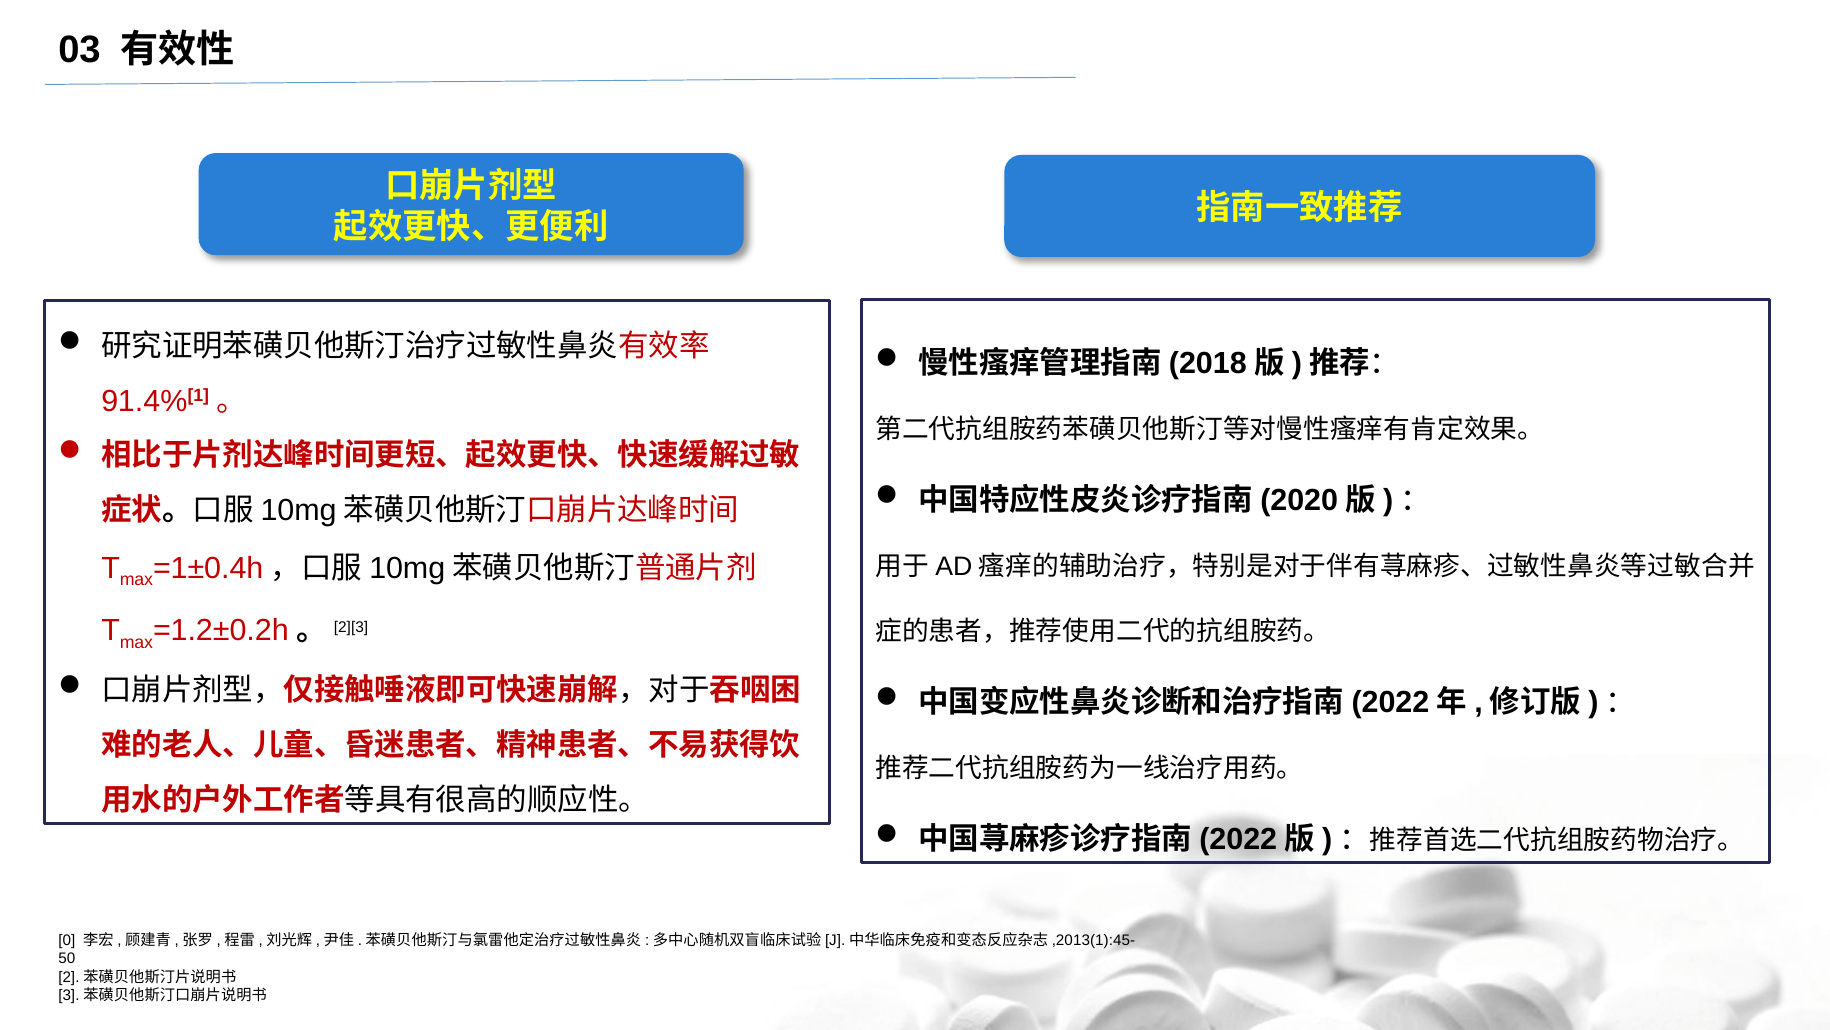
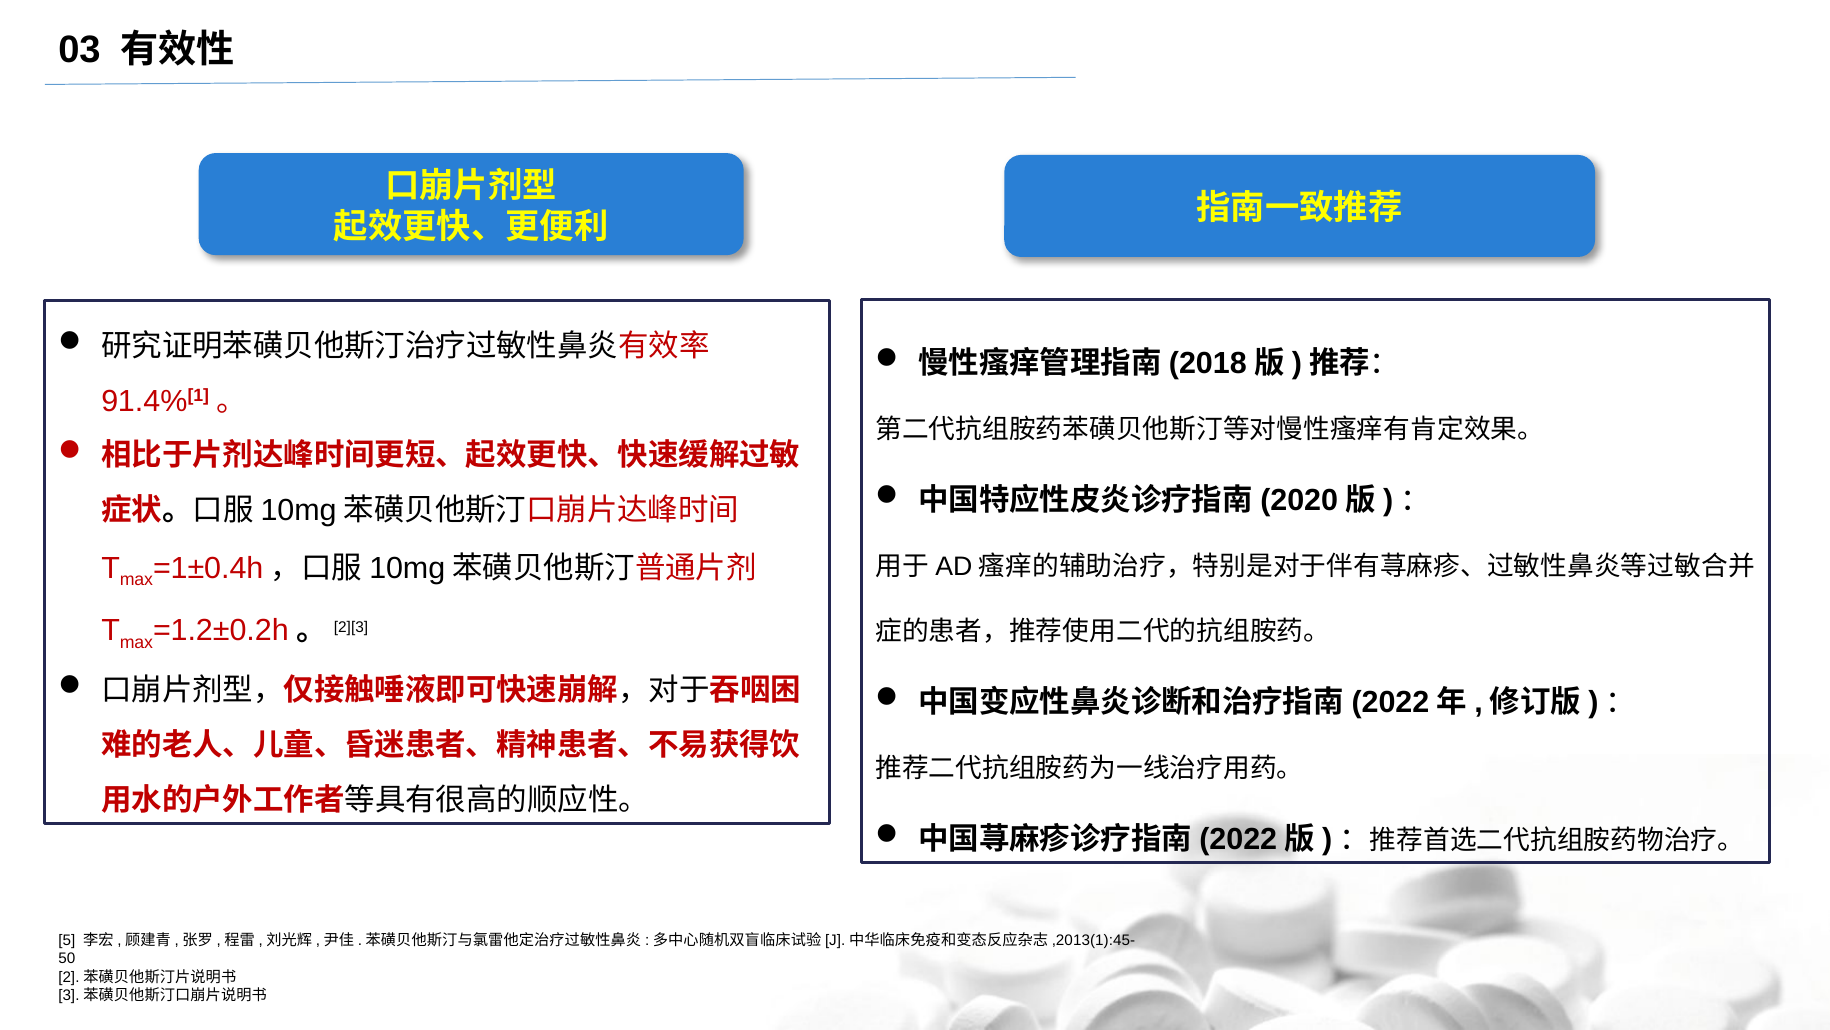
0: 0 -> 5 (67, 940)
